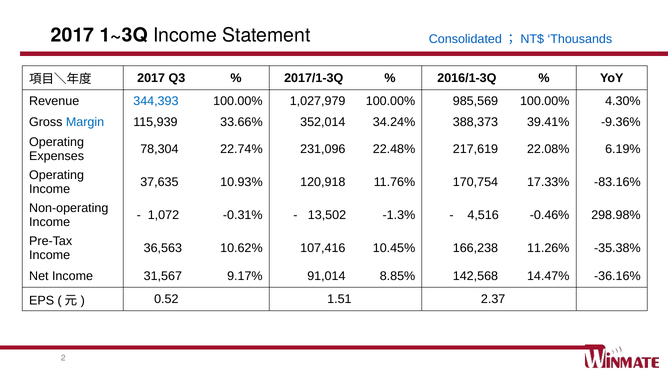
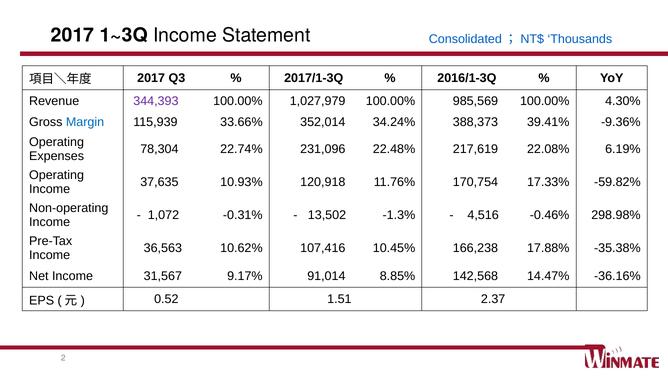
344,393 colour: blue -> purple (156, 101)
-83.16%: -83.16% -> -59.82% (617, 182)
11.26%: 11.26% -> 17.88% (548, 248)
